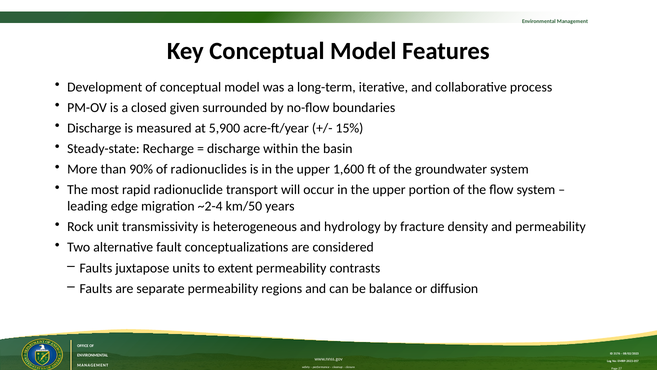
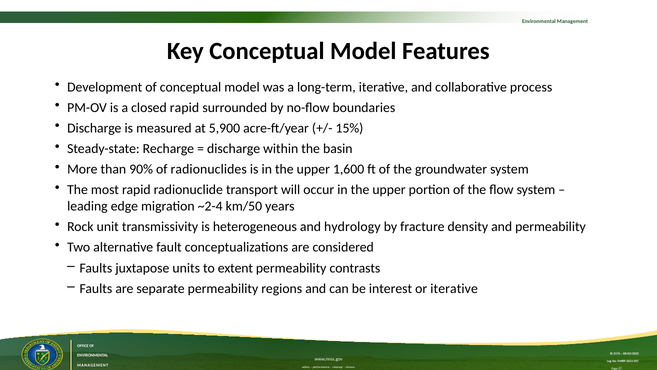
closed given: given -> rapid (185, 107)
balance: balance -> interest (391, 288)
or diffusion: diffusion -> iterative (454, 288)
